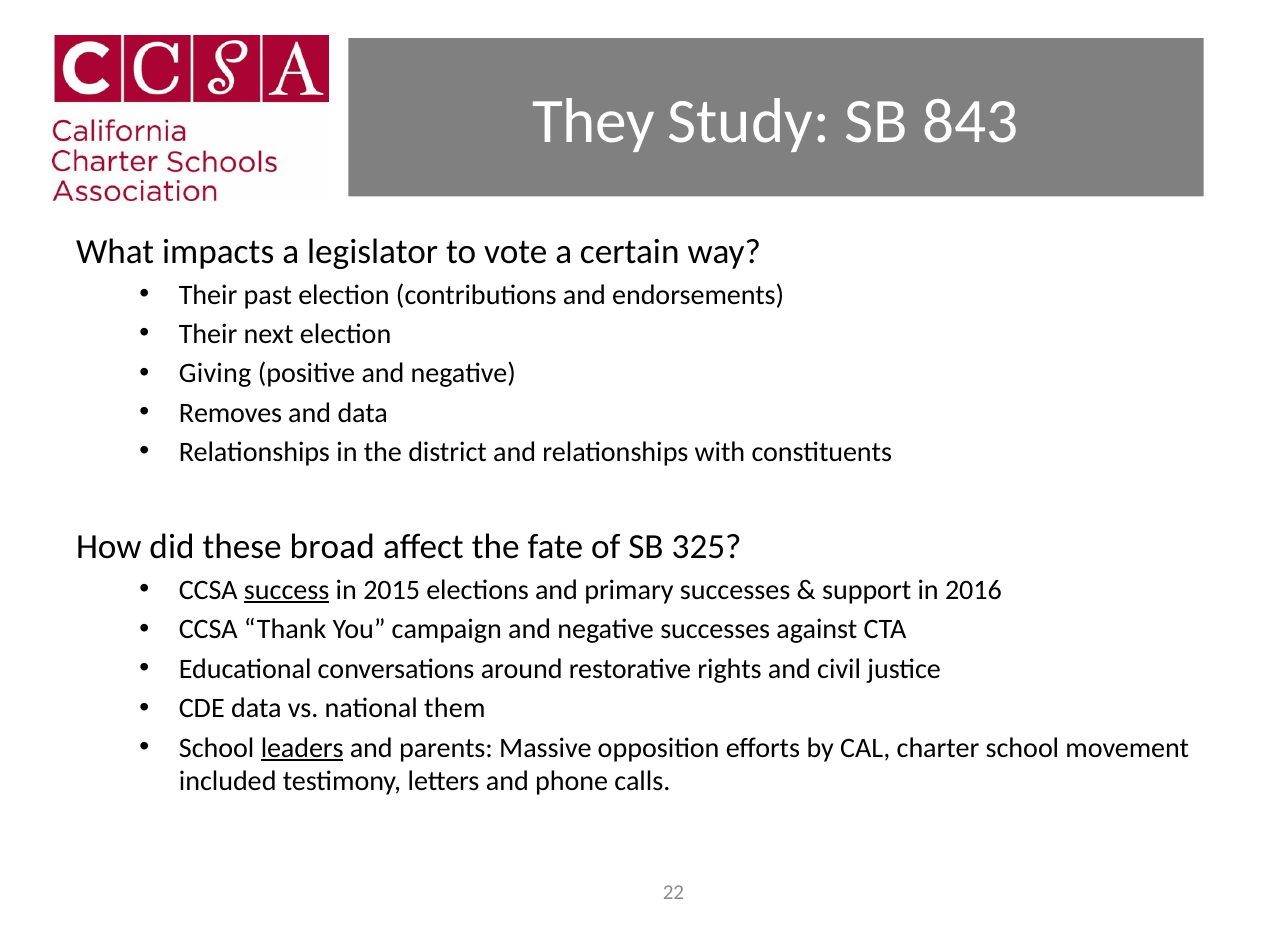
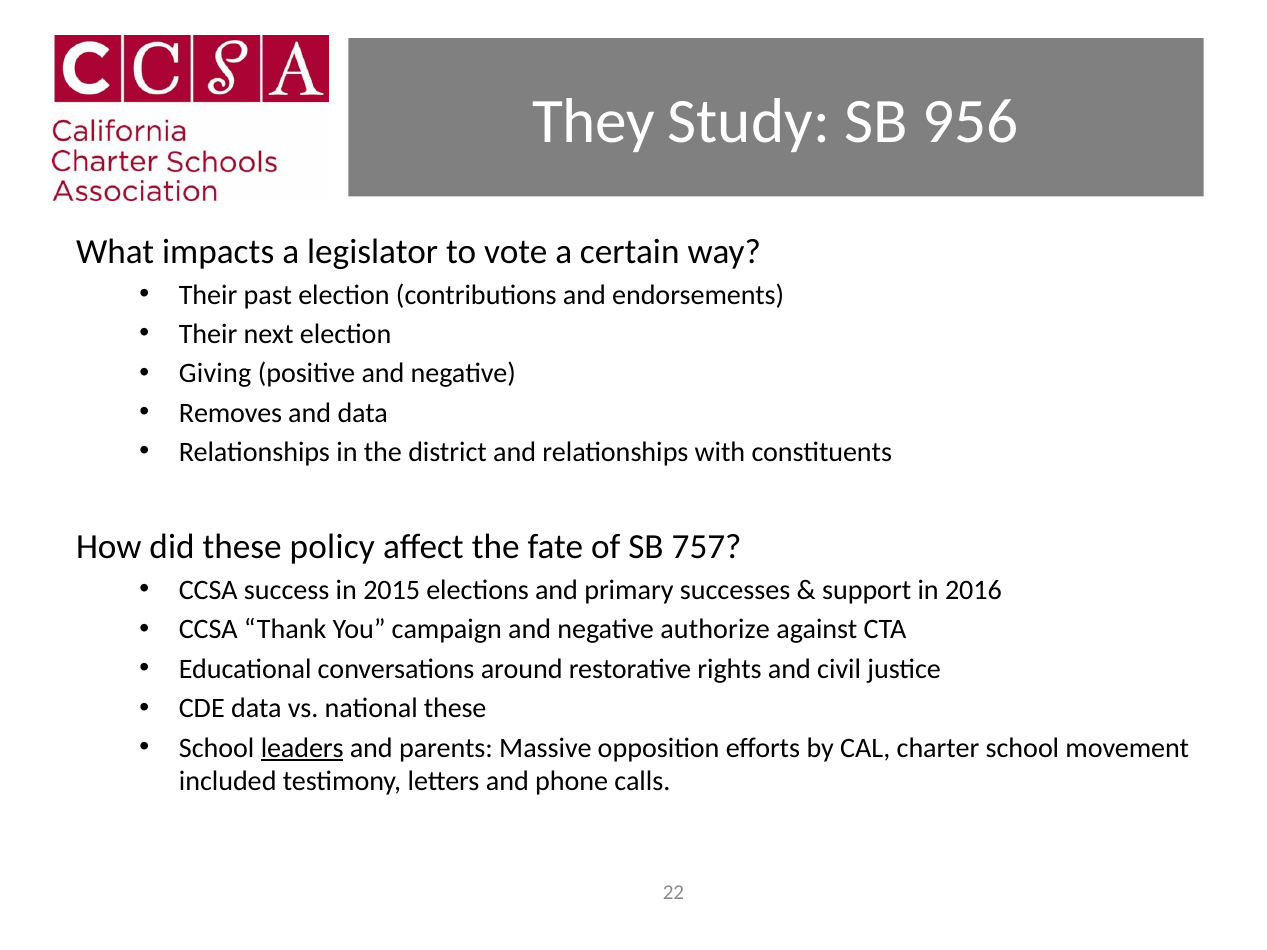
843: 843 -> 956 (970, 122)
broad: broad -> policy (332, 547)
325: 325 -> 757 (707, 547)
success underline: present -> none (287, 590)
negative successes: successes -> authorize (715, 630)
national them: them -> these (455, 709)
